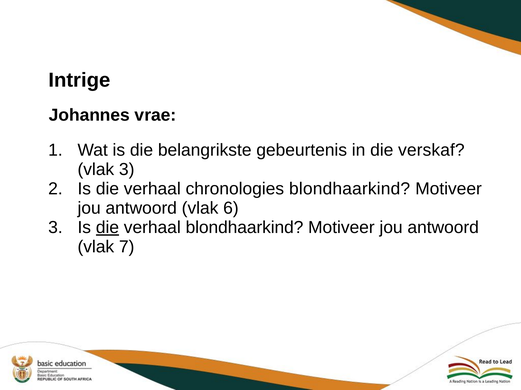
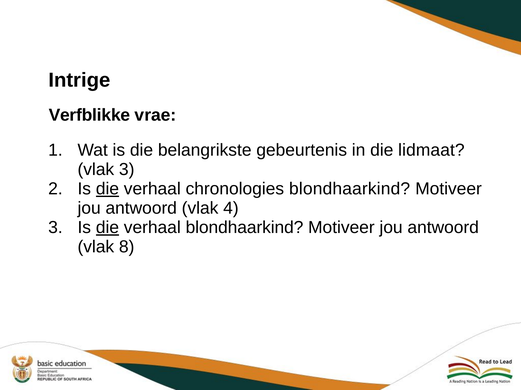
Johannes: Johannes -> Verfblikke (89, 115)
verskaf: verskaf -> lidmaat (431, 151)
die underline: none -> present (107, 189)
6: 6 -> 4 (231, 209)
7: 7 -> 8 (127, 247)
